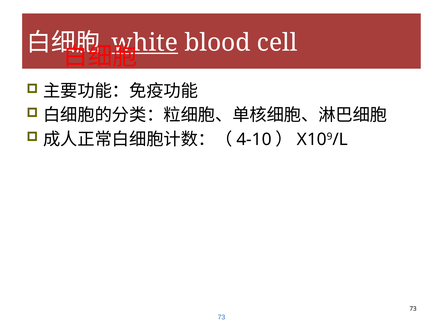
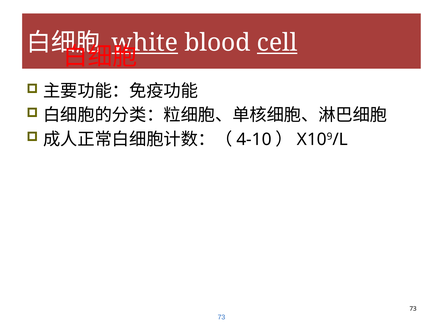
cell underline: none -> present (277, 43)
